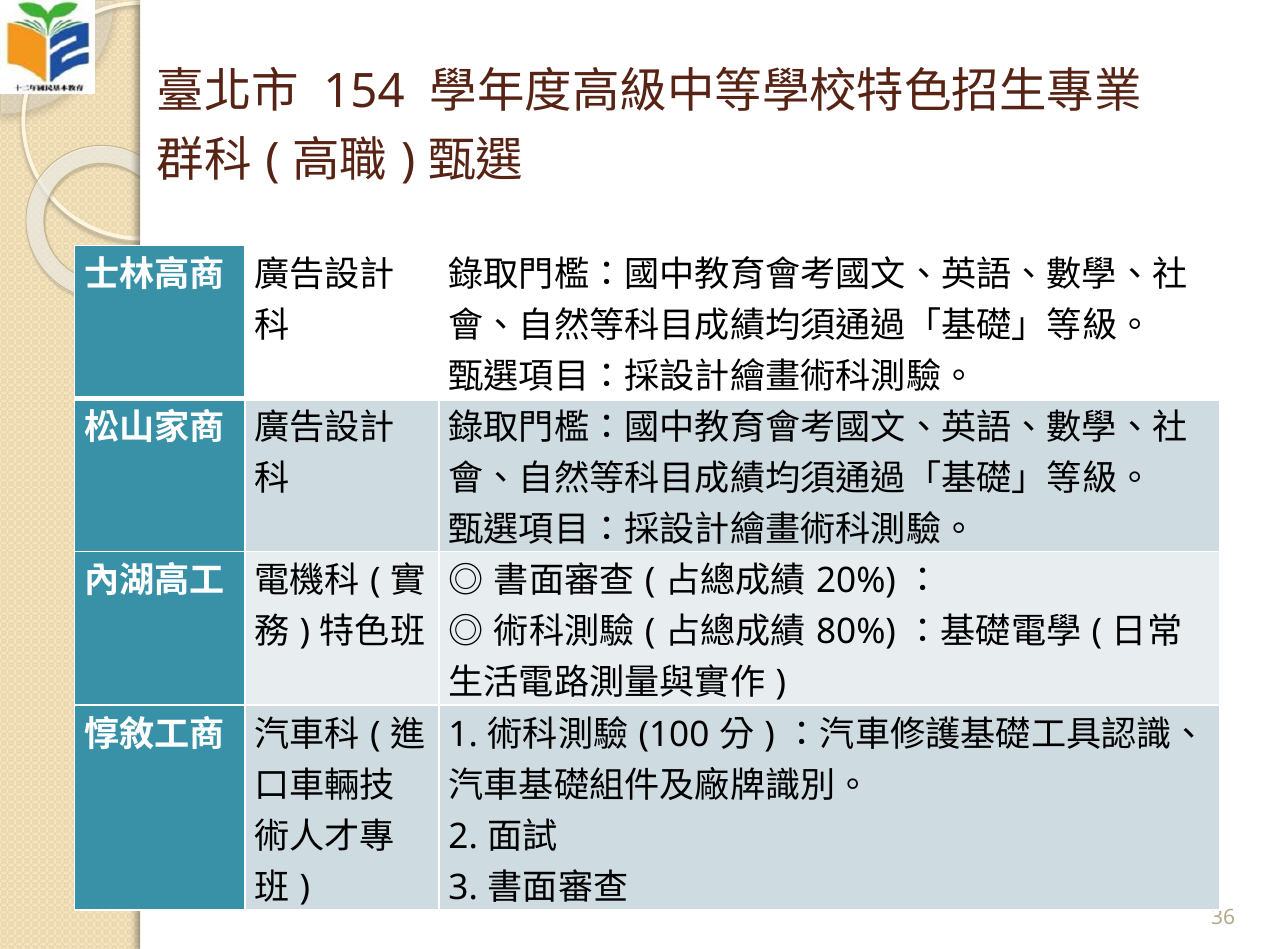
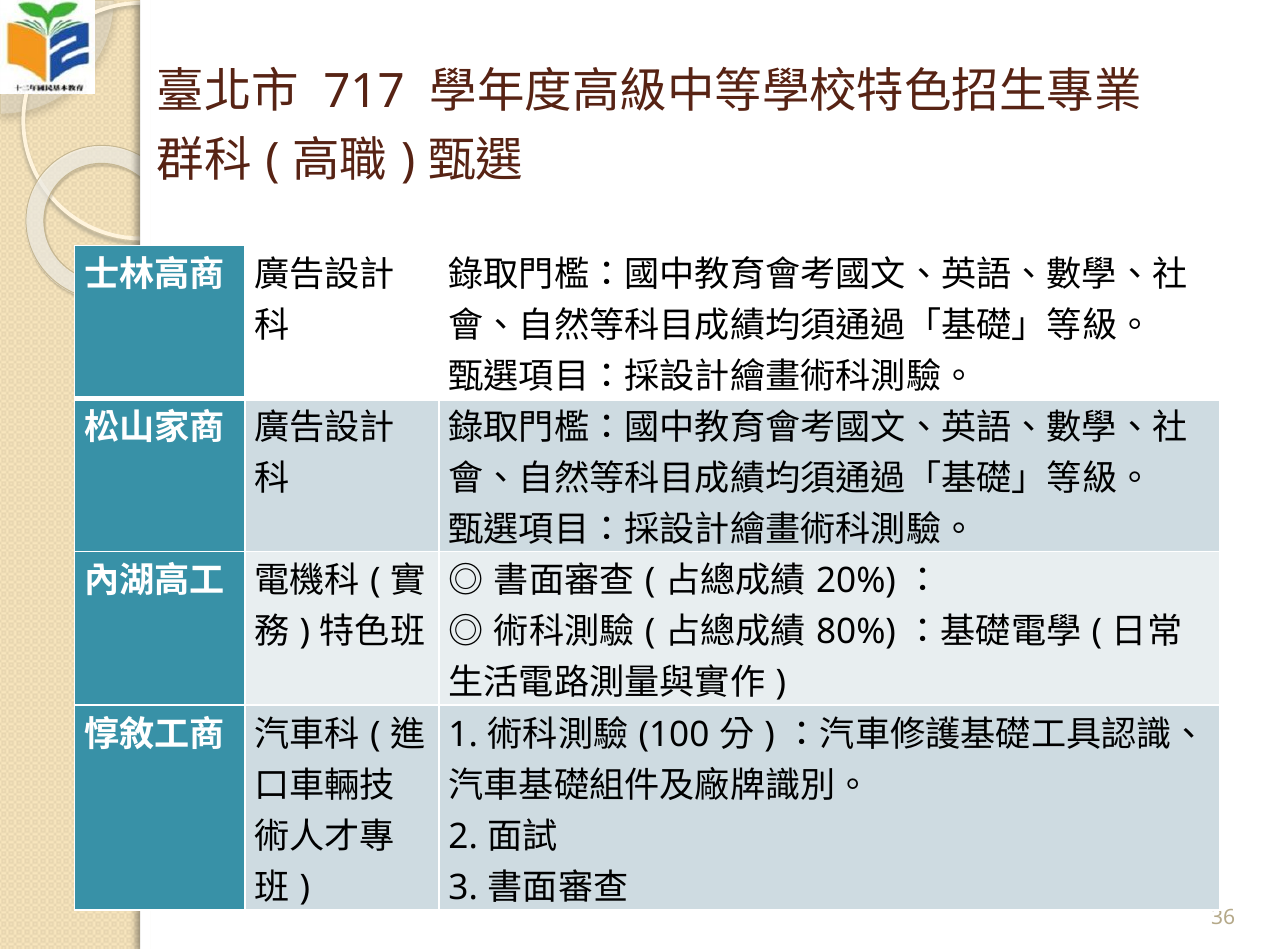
154: 154 -> 717 (364, 92)
